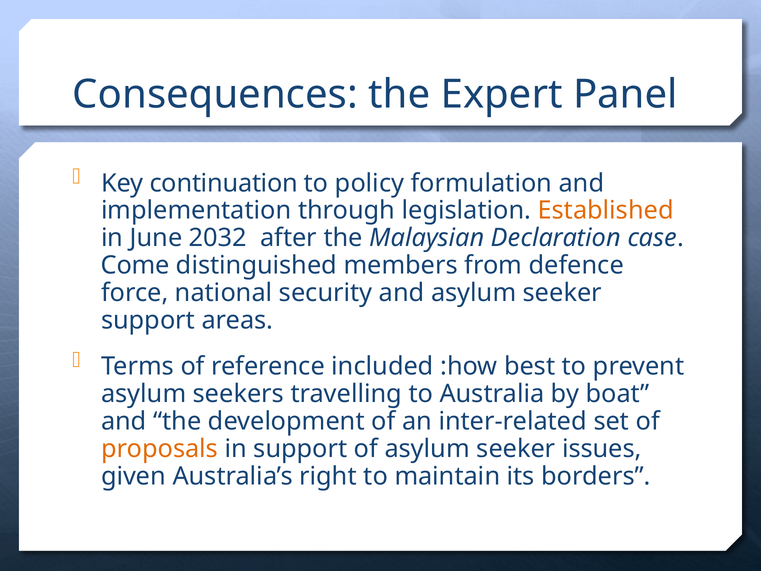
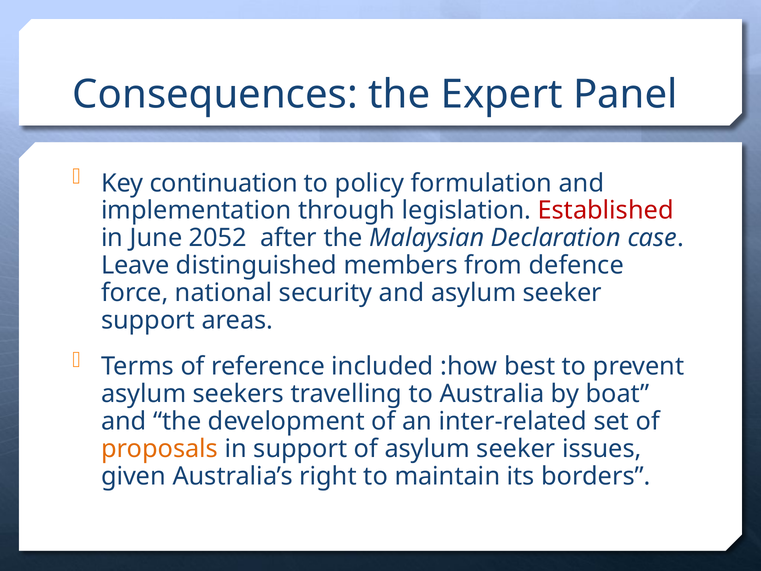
Established colour: orange -> red (606, 210)
2032: 2032 -> 2052 (218, 238)
Come: Come -> Leave (135, 265)
